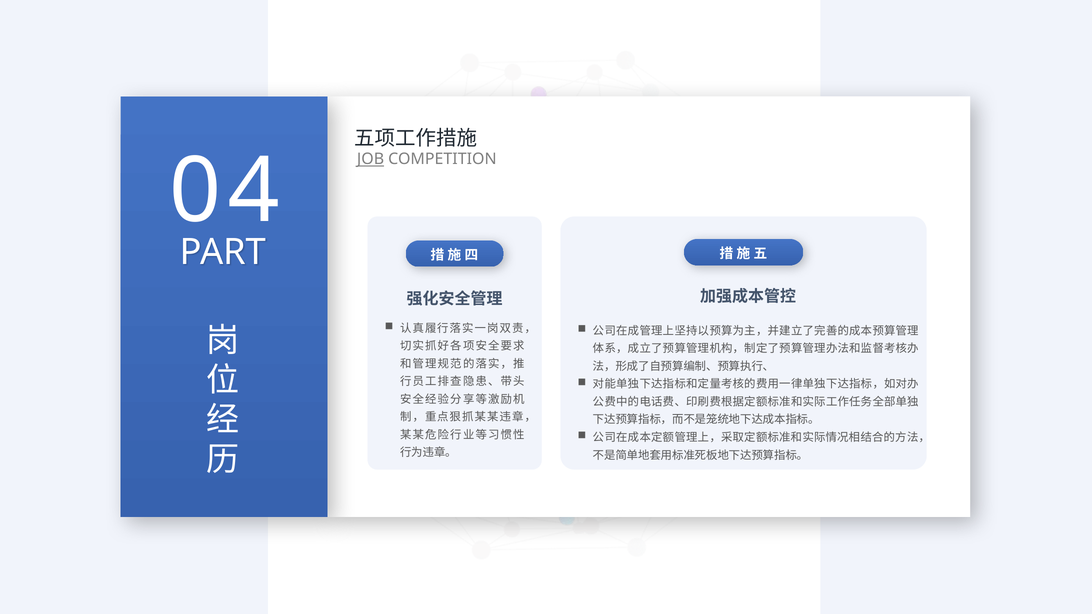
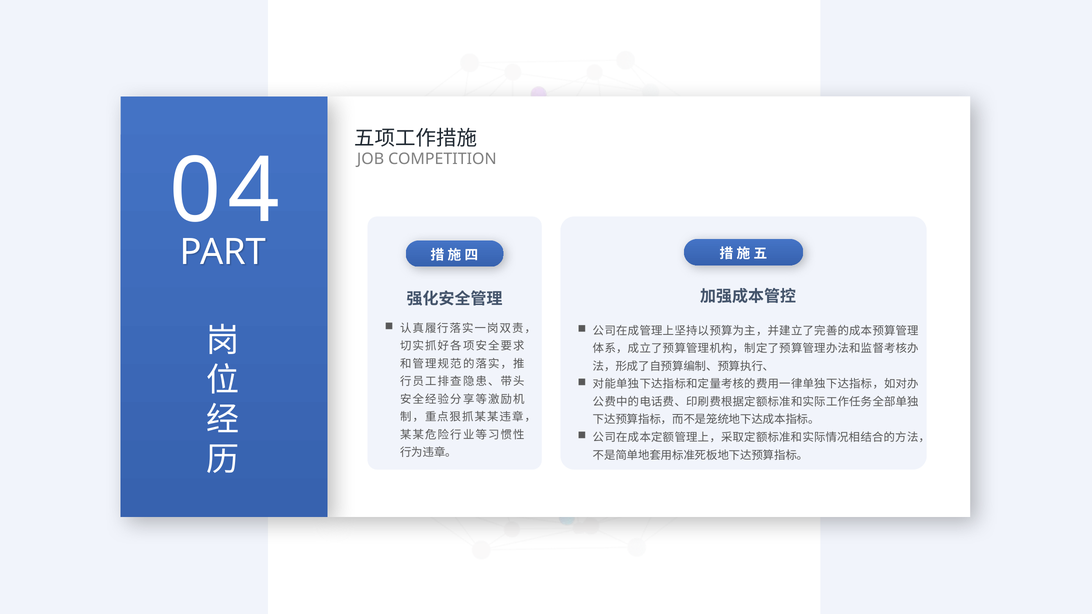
JOB underline: present -> none (371, 159)
